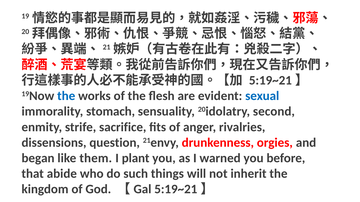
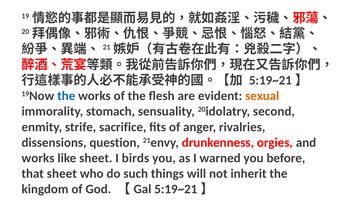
sexual colour: blue -> orange (262, 96)
began: began -> works (38, 158)
like them: them -> sheet (96, 158)
plant: plant -> birds (136, 158)
that abide: abide -> sheet (62, 174)
